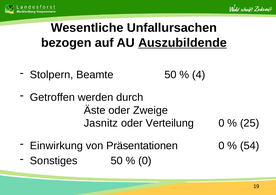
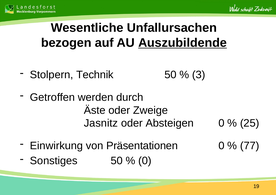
Beamte: Beamte -> Technik (95, 75)
4: 4 -> 3 (199, 75)
Verteilung: Verteilung -> Absteigen (170, 123)
54: 54 -> 77 (250, 146)
